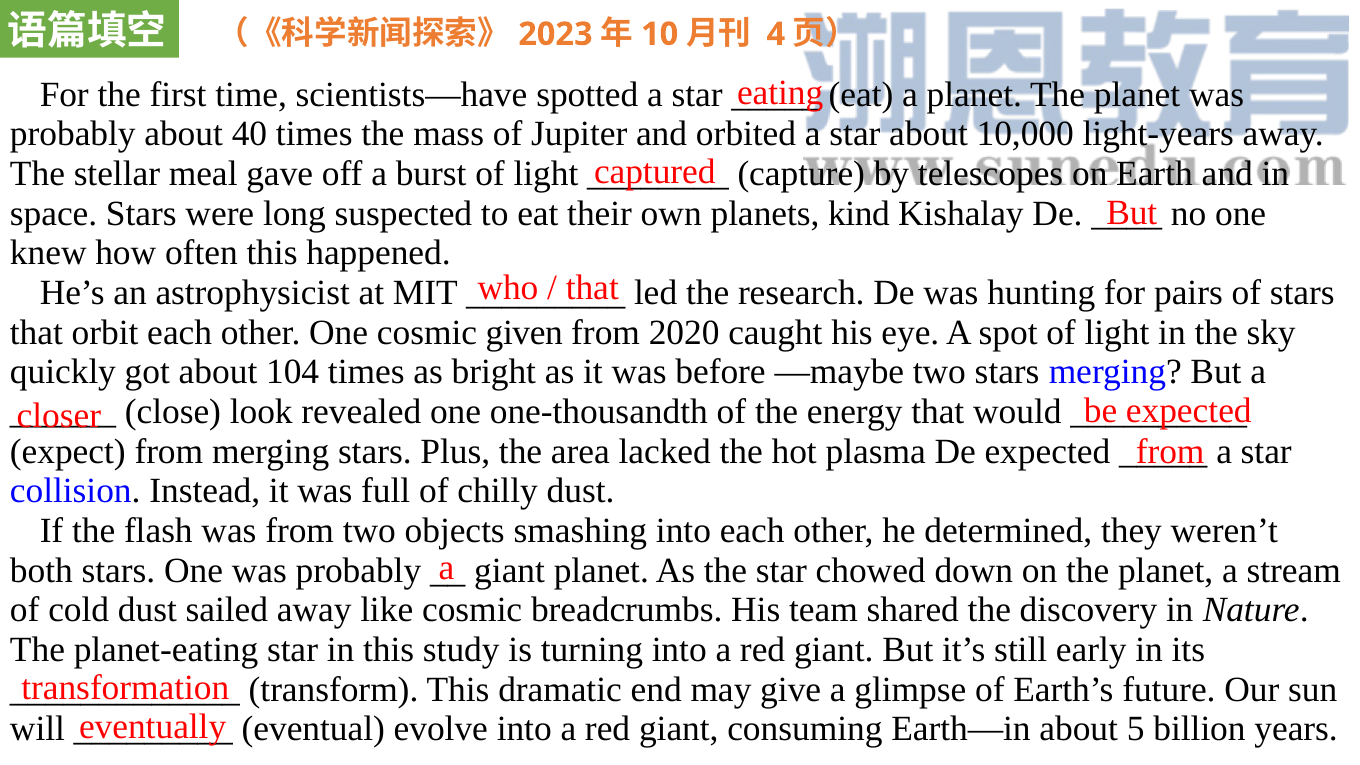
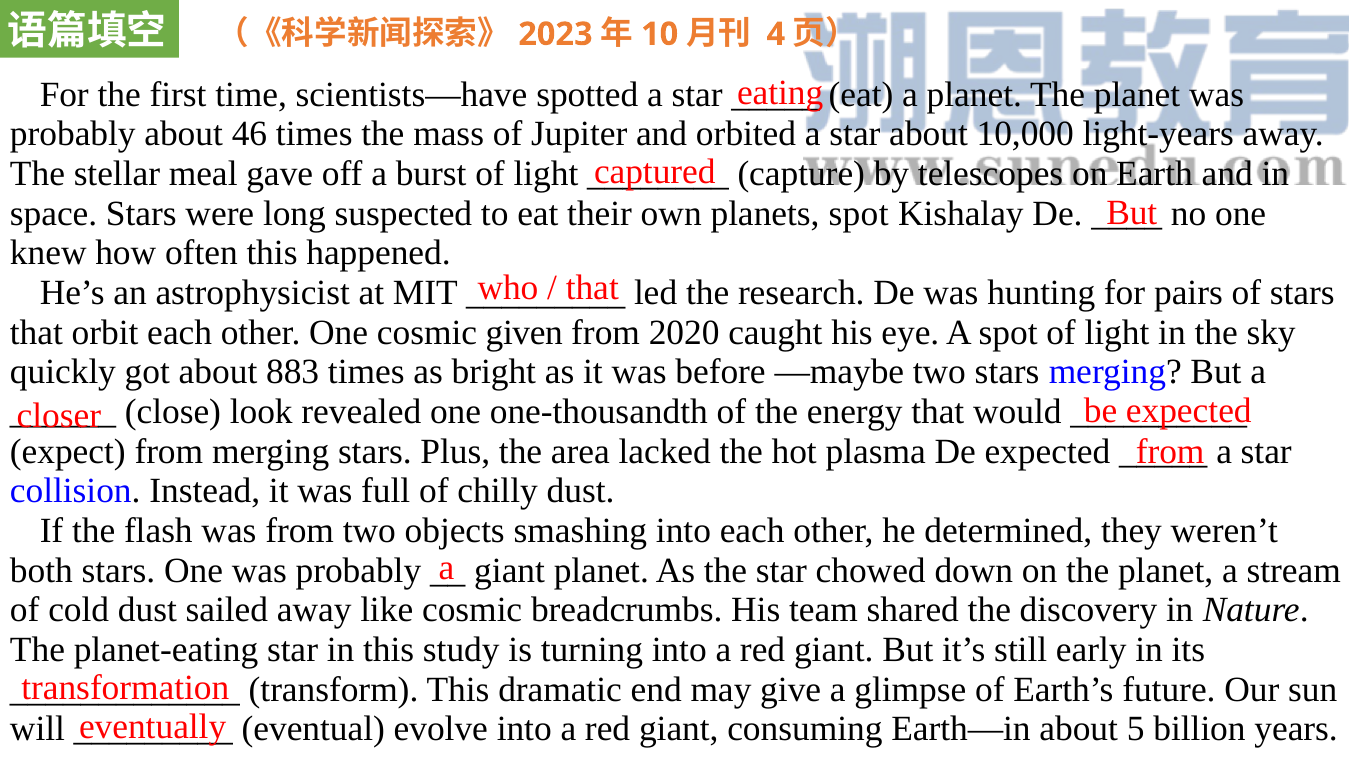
40: 40 -> 46 (249, 134)
planets kind: kind -> spot (859, 213)
104: 104 -> 883 (293, 372)
